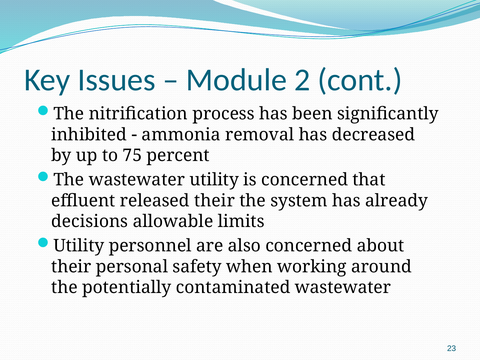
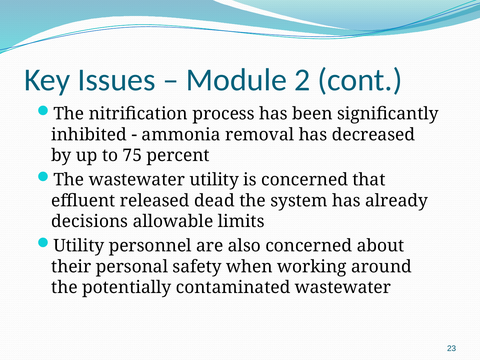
released their: their -> dead (214, 201)
